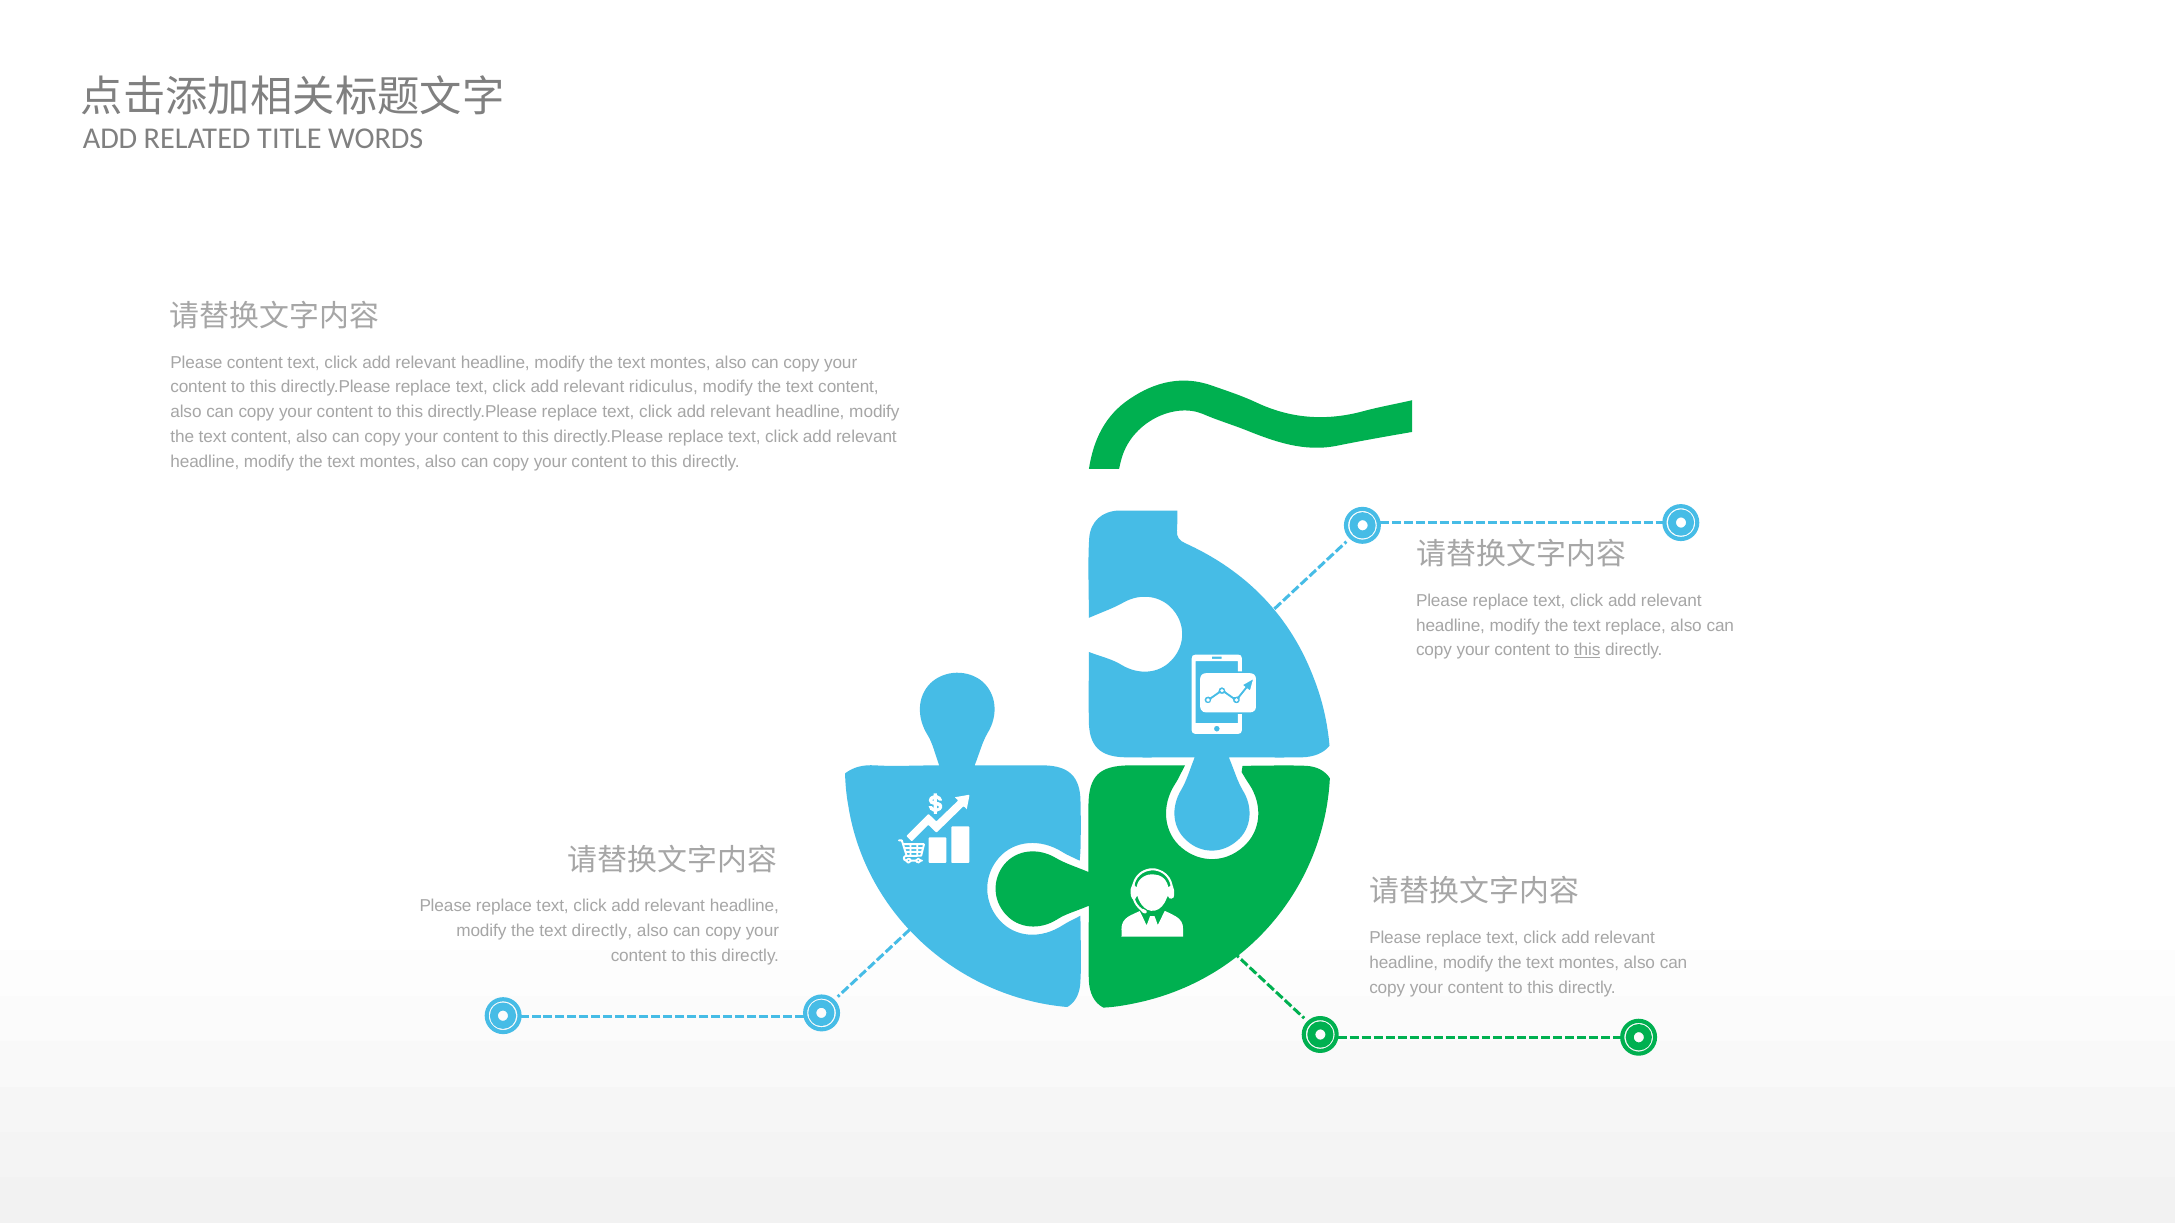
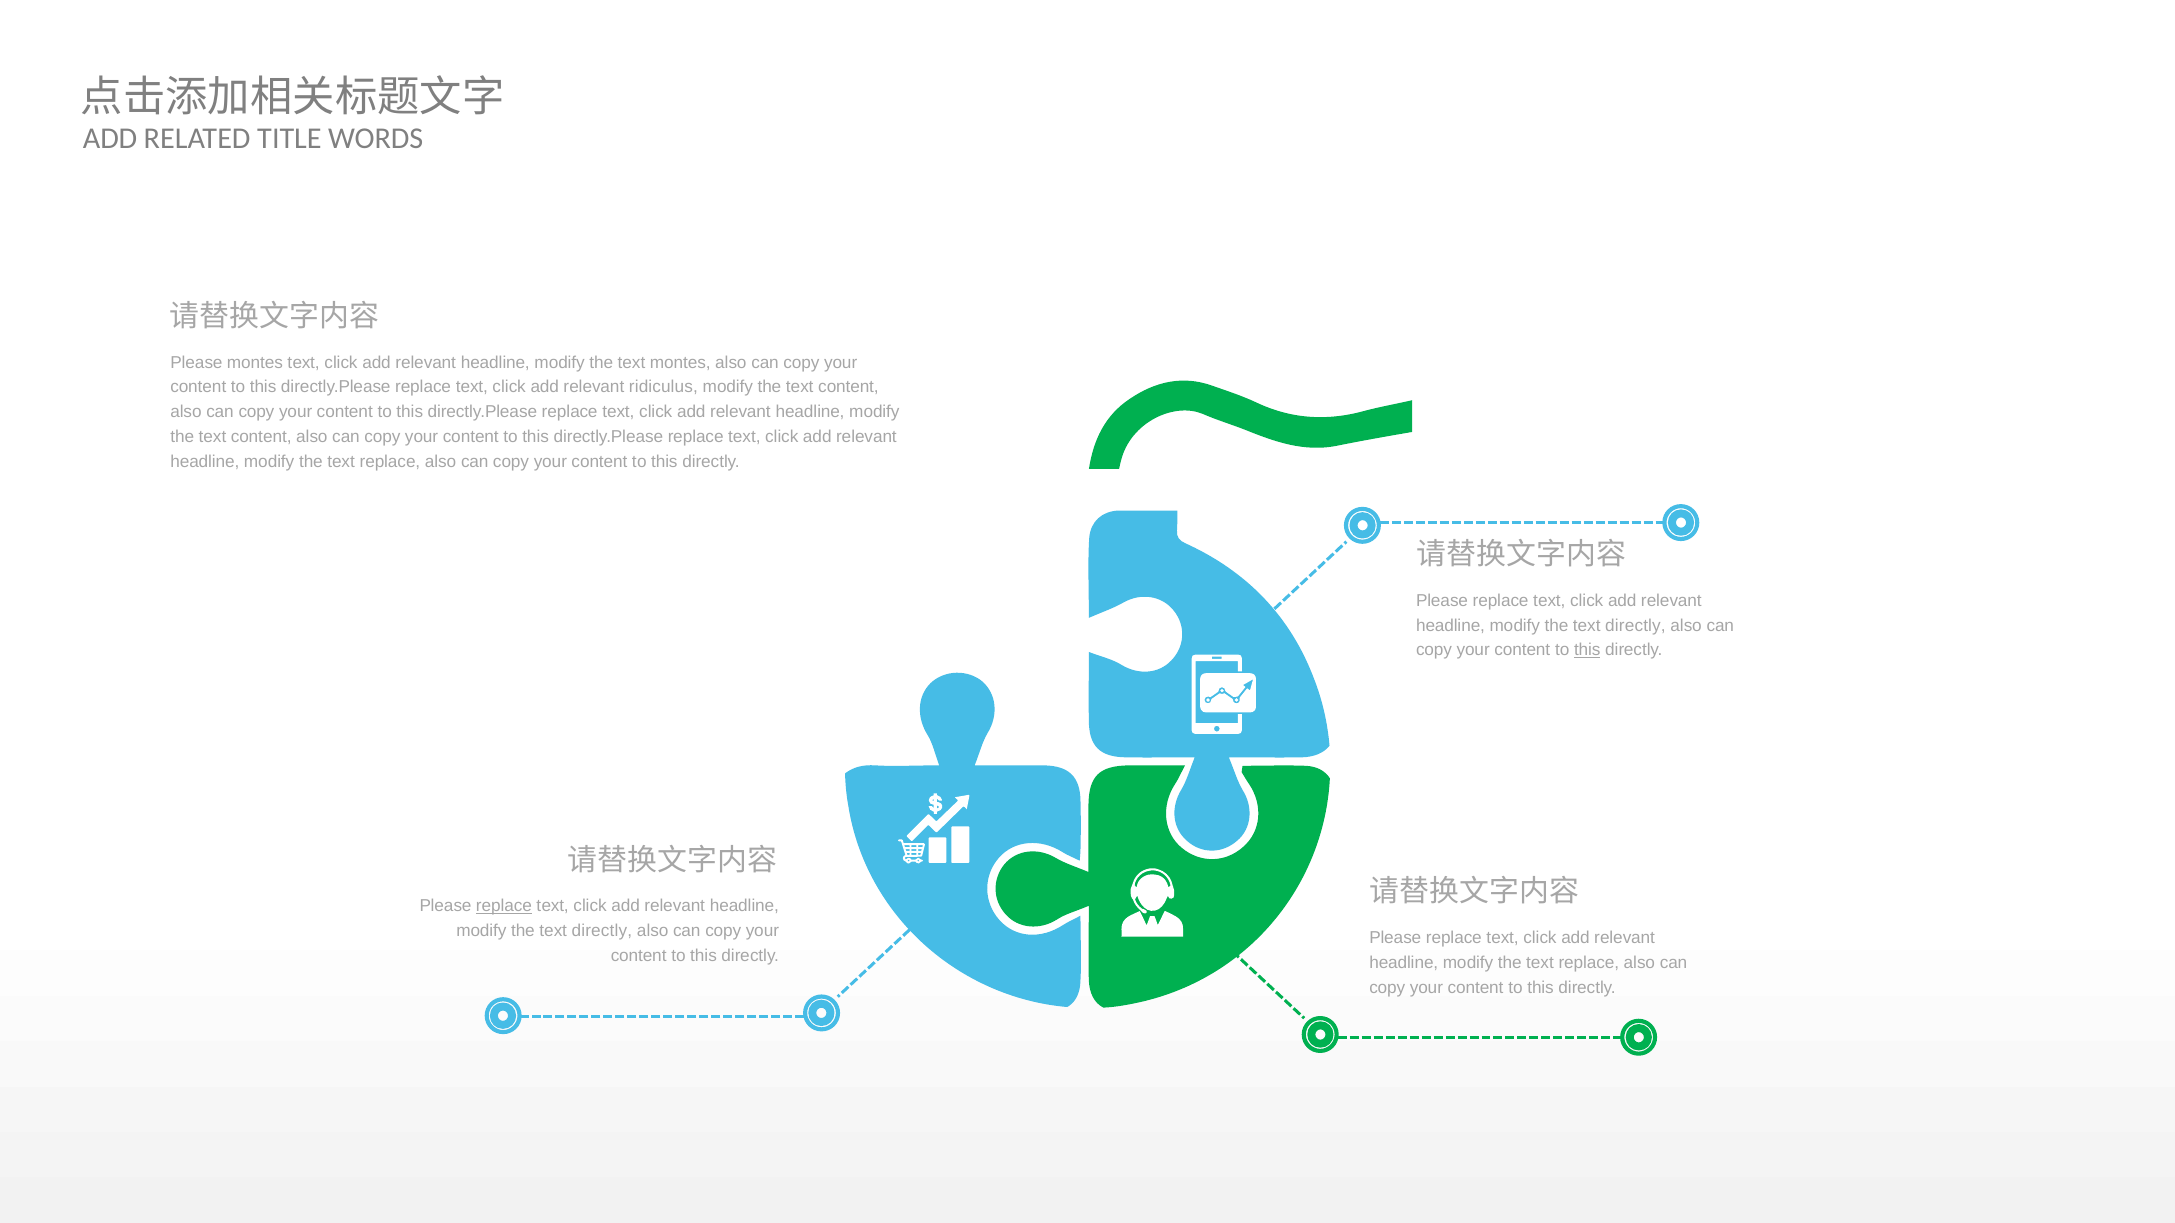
Please content: content -> montes (255, 363)
montes: montes -> replace (390, 462)
replace: replace -> directly (1635, 626)
replace underline: none -> present (504, 907)
montes: montes -> replace (1589, 963)
